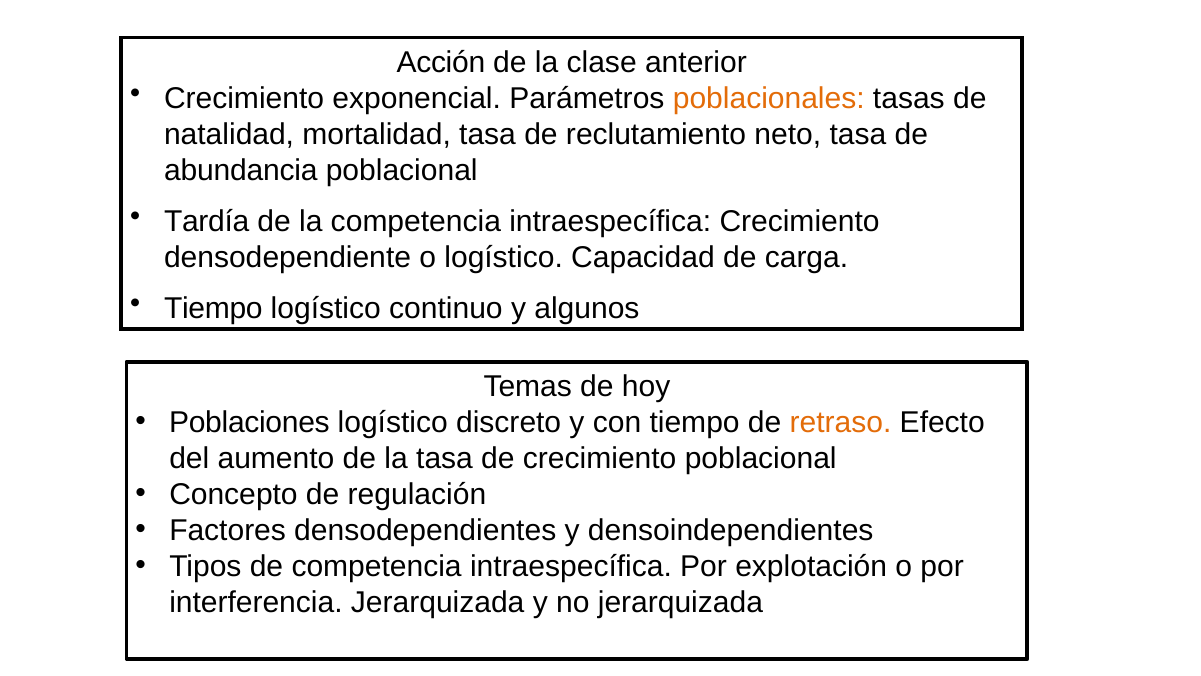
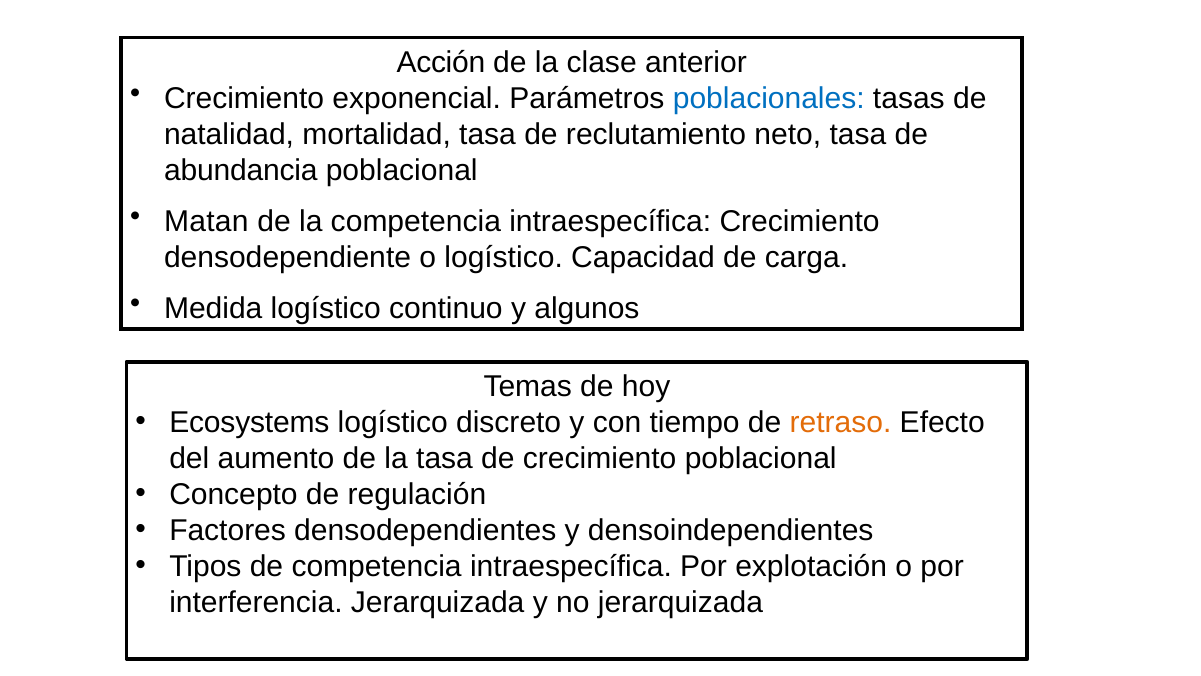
poblacionales colour: orange -> blue (769, 98)
Tardía: Tardía -> Matan (206, 221)
Tiempo: Tiempo -> Medida (213, 308)
Poblaciones: Poblaciones -> Ecosystems (249, 422)
